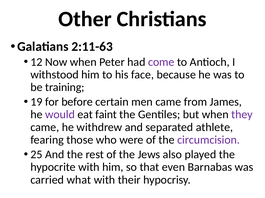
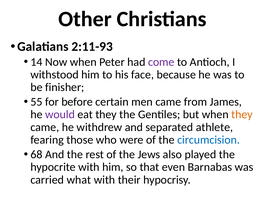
2:11-63: 2:11-63 -> 2:11-93 (92, 47)
12: 12 -> 14 (36, 62)
training: training -> finisher (65, 88)
19: 19 -> 55 (36, 102)
eat faint: faint -> they (106, 115)
they colour: purple -> orange (242, 115)
circumcision colour: purple -> blue (209, 140)
25: 25 -> 68 (36, 155)
